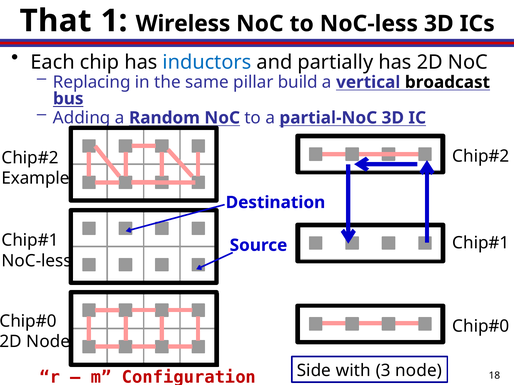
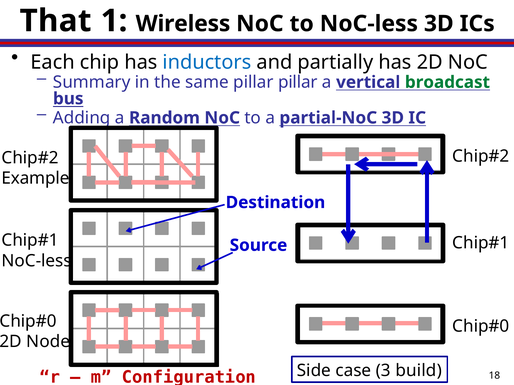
Replacing: Replacing -> Summary (92, 82)
pillar build: build -> pillar (298, 82)
broadcast colour: black -> green (447, 82)
with: with -> case (353, 371)
3 node: node -> build (419, 371)
